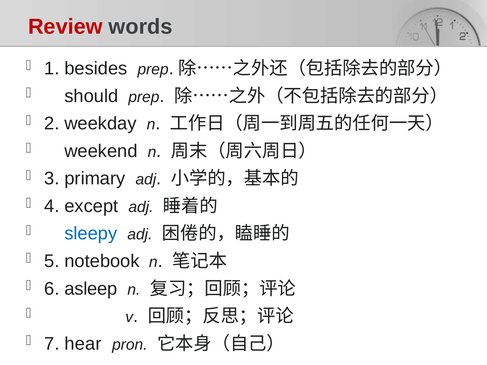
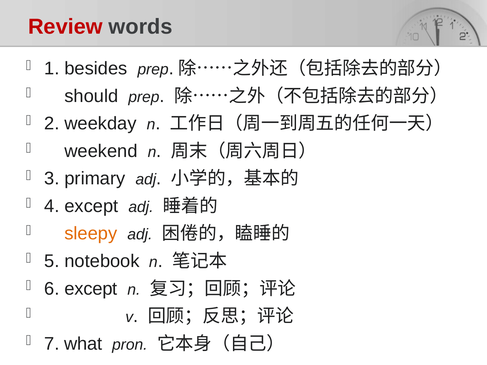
sleepy colour: blue -> orange (91, 234)
6 asleep: asleep -> except (91, 289)
hear: hear -> what (83, 344)
